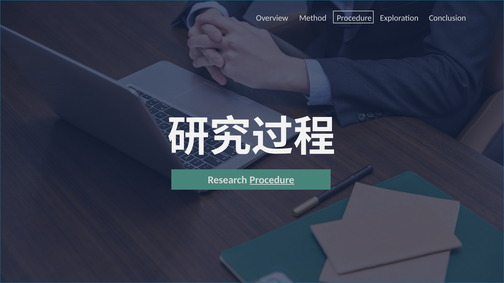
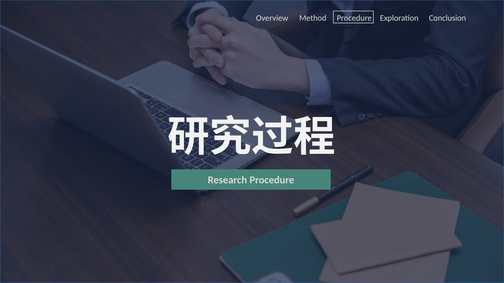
Procedure underline: present -> none (272, 180)
